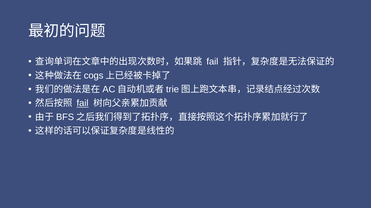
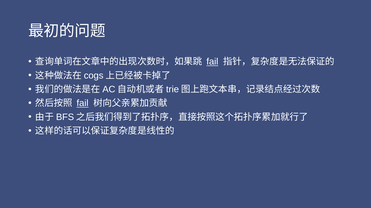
fail underline: none -> present (212, 62)
